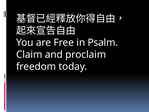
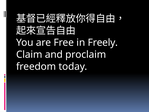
Psalm: Psalm -> Freely (103, 43)
